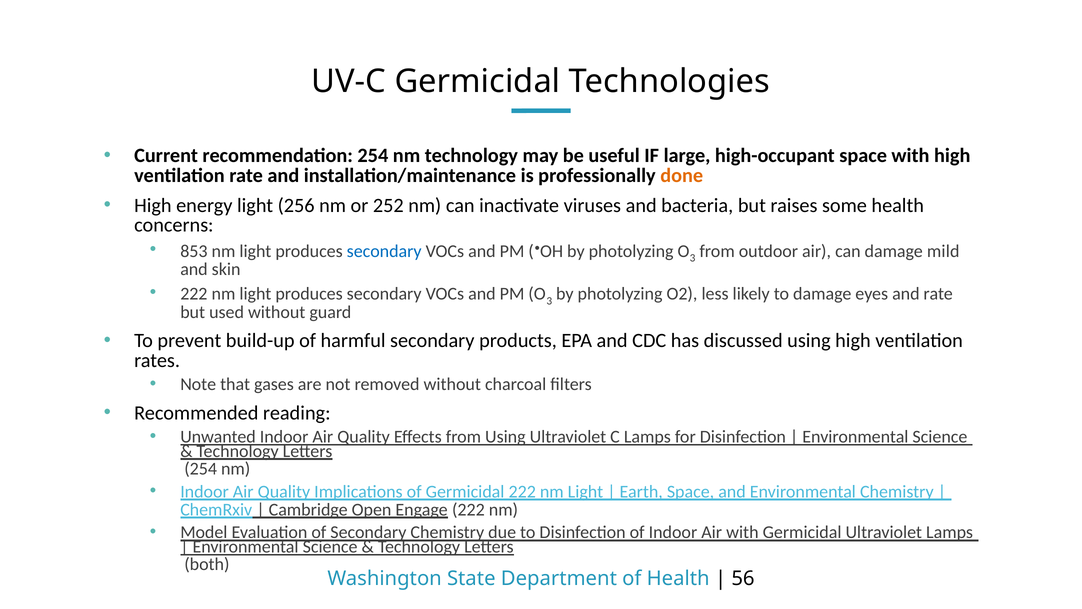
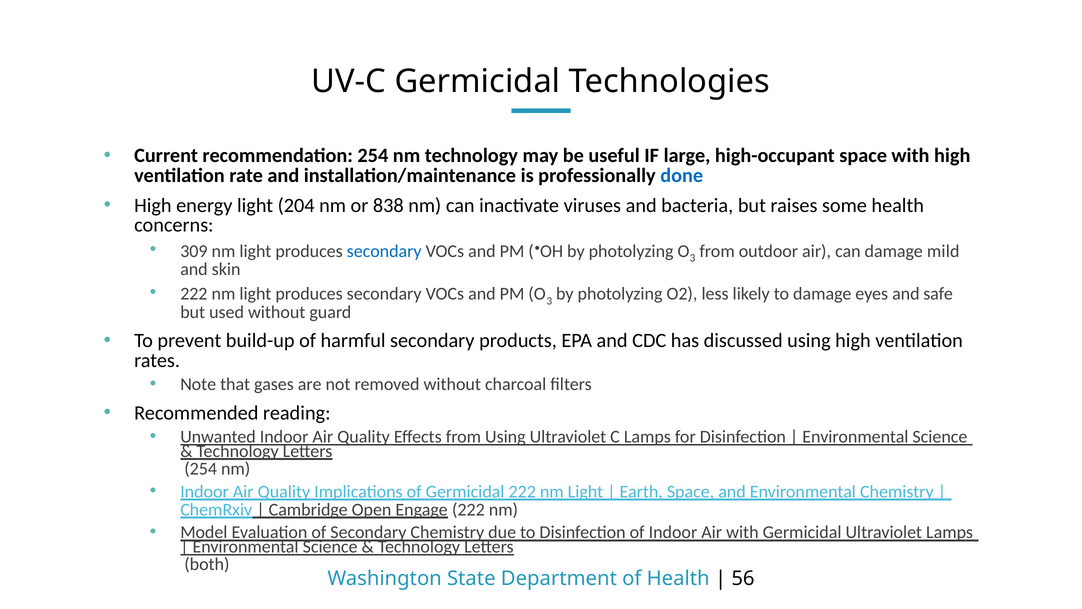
done colour: orange -> blue (682, 175)
256: 256 -> 204 (296, 205)
252: 252 -> 838 (388, 205)
853: 853 -> 309 (194, 251)
and rate: rate -> safe (938, 294)
